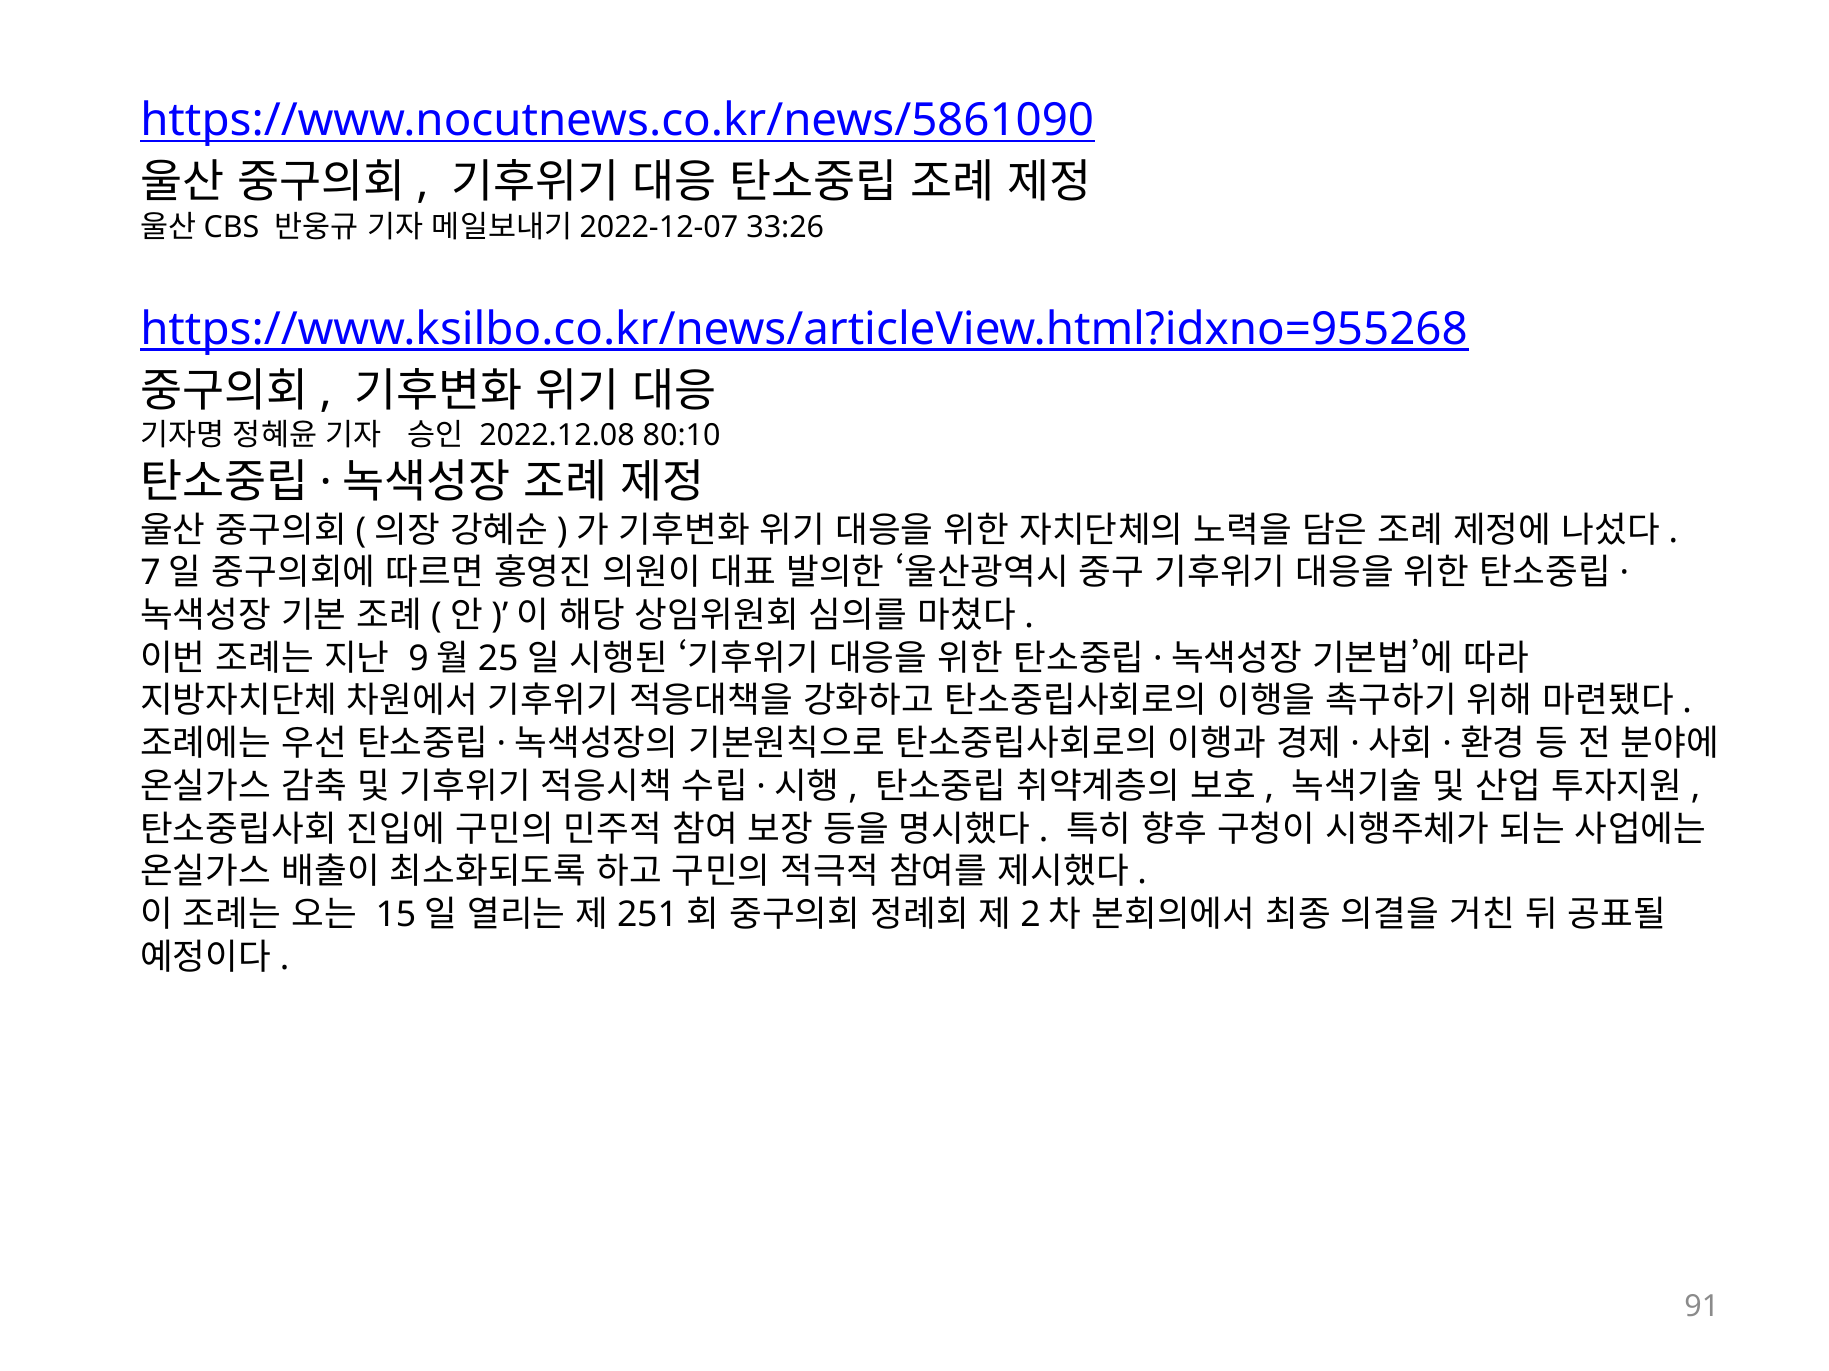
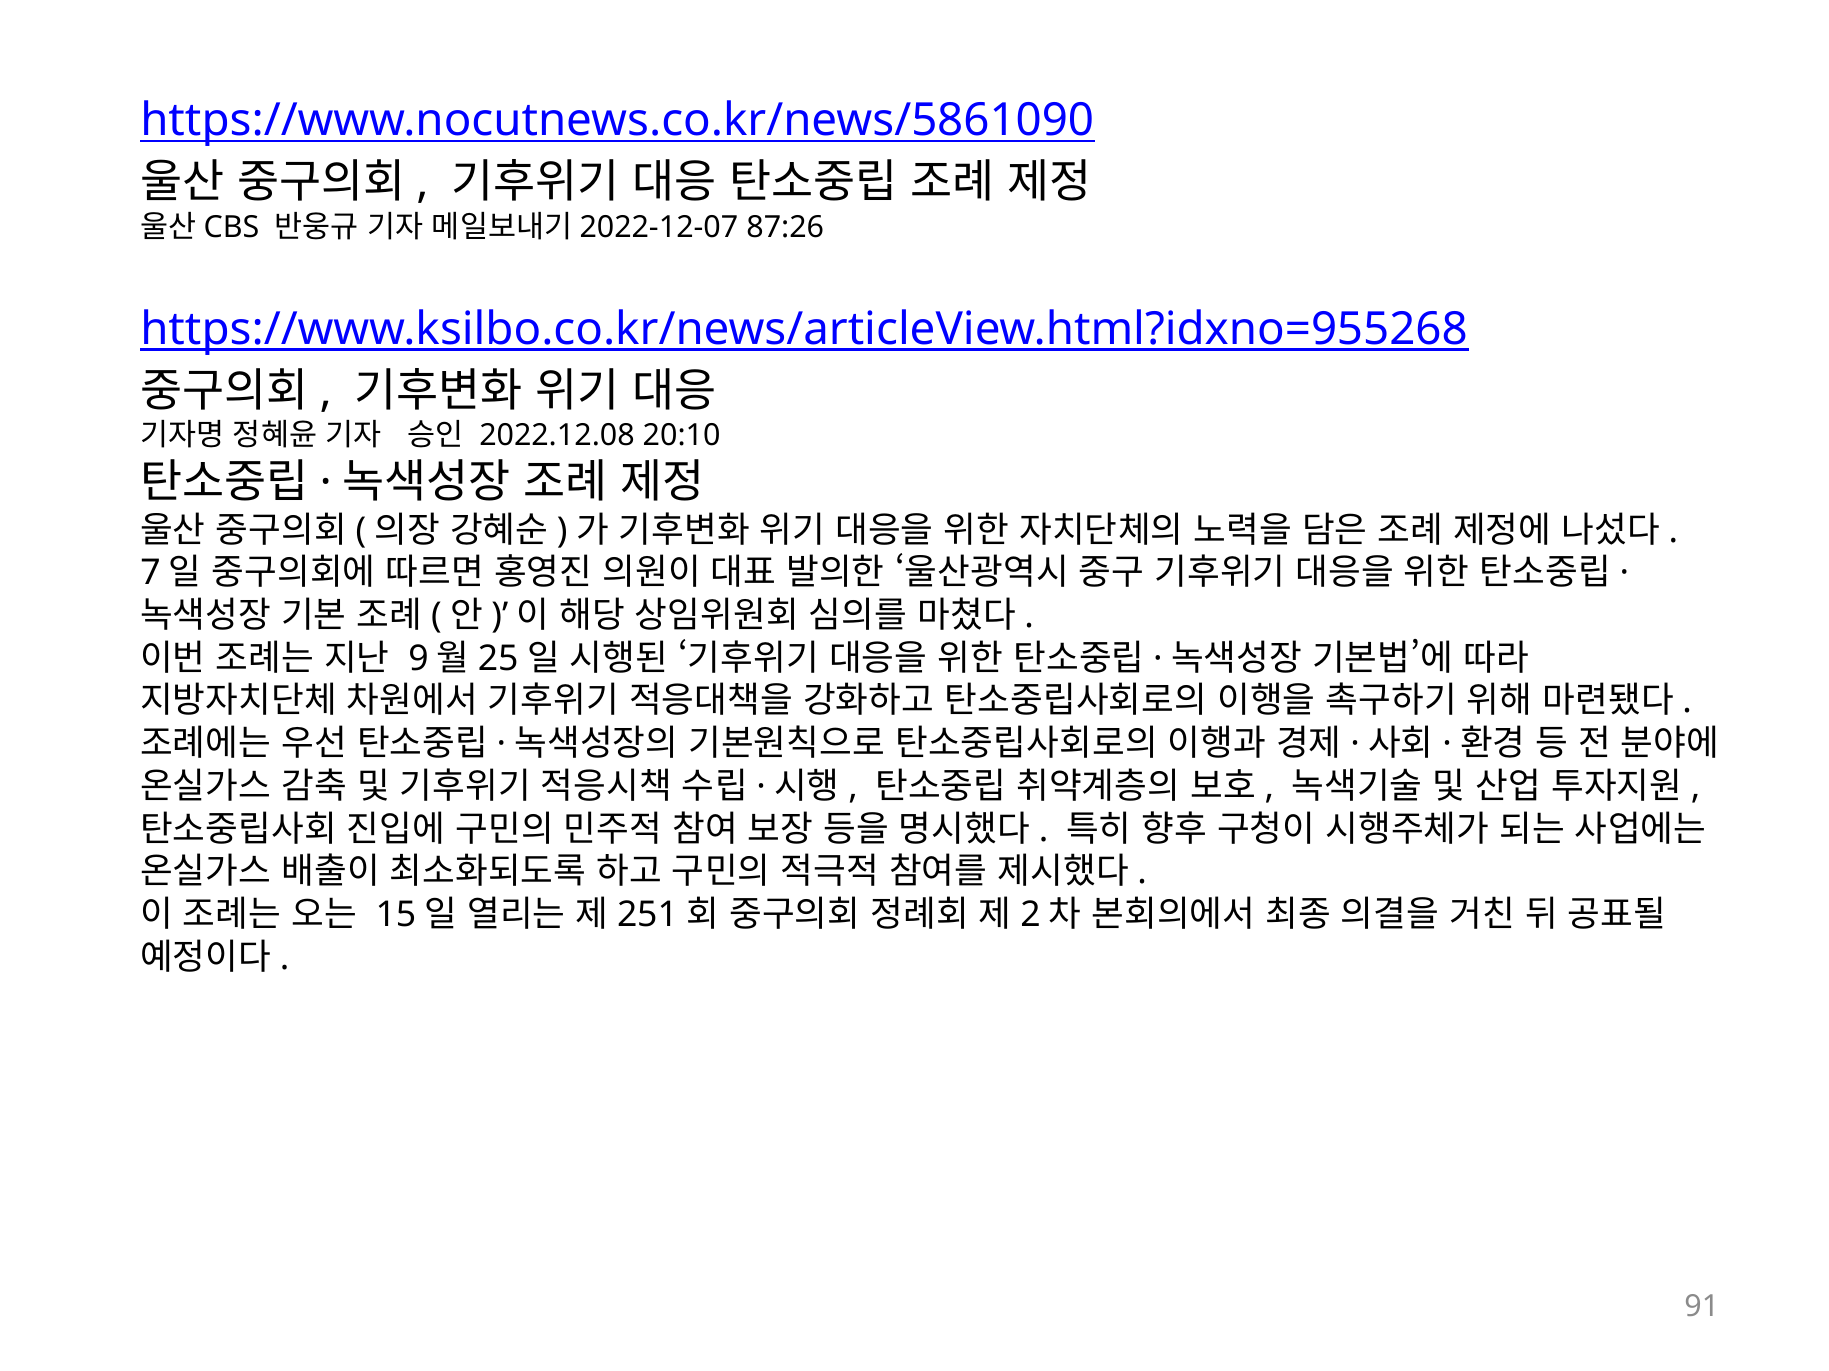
33:26: 33:26 -> 87:26 (785, 227)
80:10: 80:10 -> 20:10 (682, 436)
